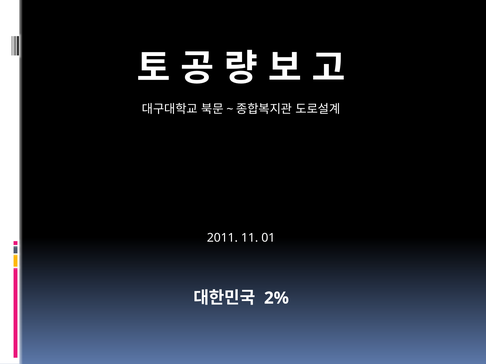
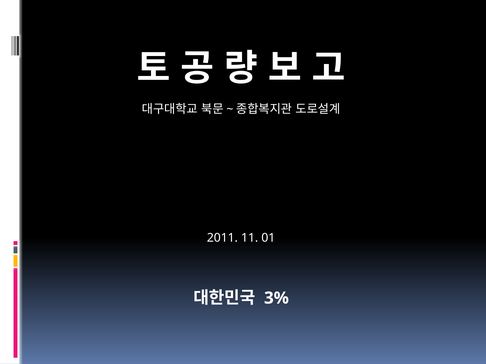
2%: 2% -> 3% (276, 298)
